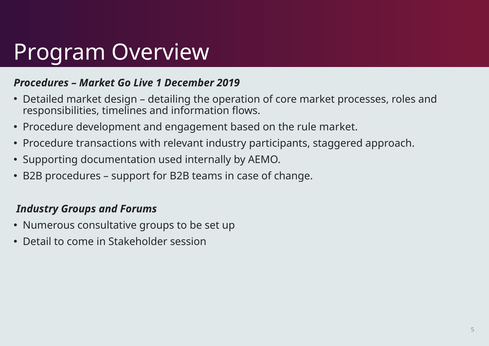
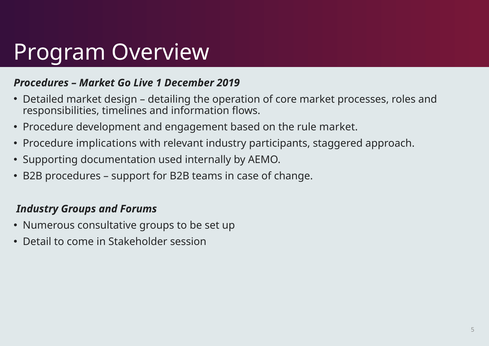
transactions: transactions -> implications (106, 143)
